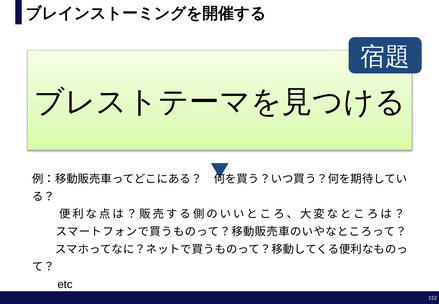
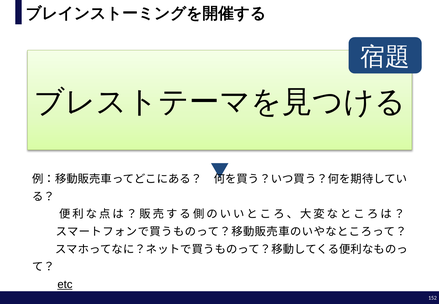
etc underline: none -> present (65, 284)
